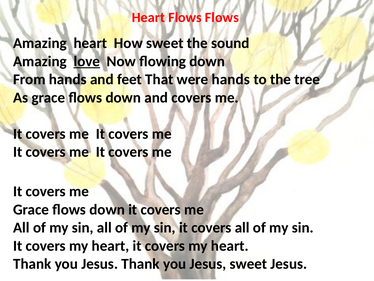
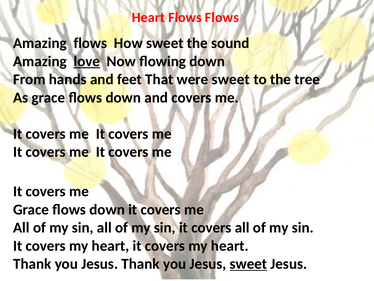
Amazing heart: heart -> flows (90, 43)
were hands: hands -> sweet (231, 79)
sweet underline: none -> present (248, 263)
